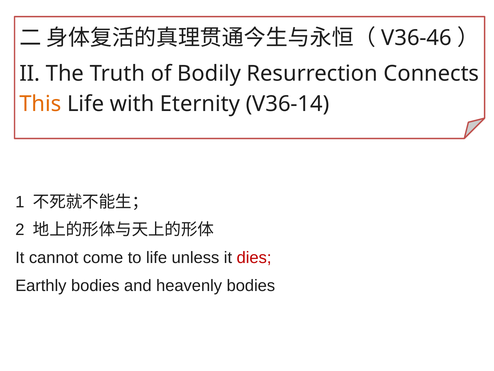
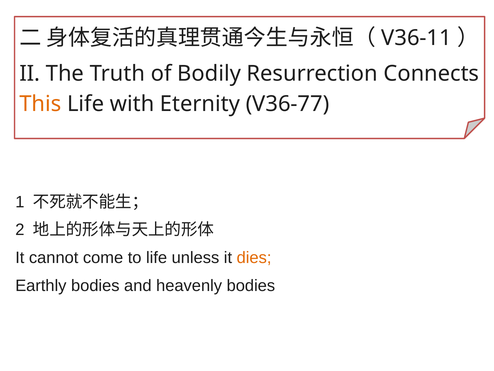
V36-46: V36-46 -> V36-11 (417, 38)
V36-14: V36-14 -> V36-77 (288, 104)
dies colour: red -> orange (254, 257)
